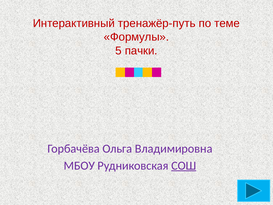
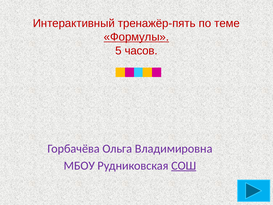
тренажёр-путь: тренажёр-путь -> тренажёр-пять (157, 23)
Формулы underline: none -> present (136, 37)
пачки: пачки -> часов (141, 51)
